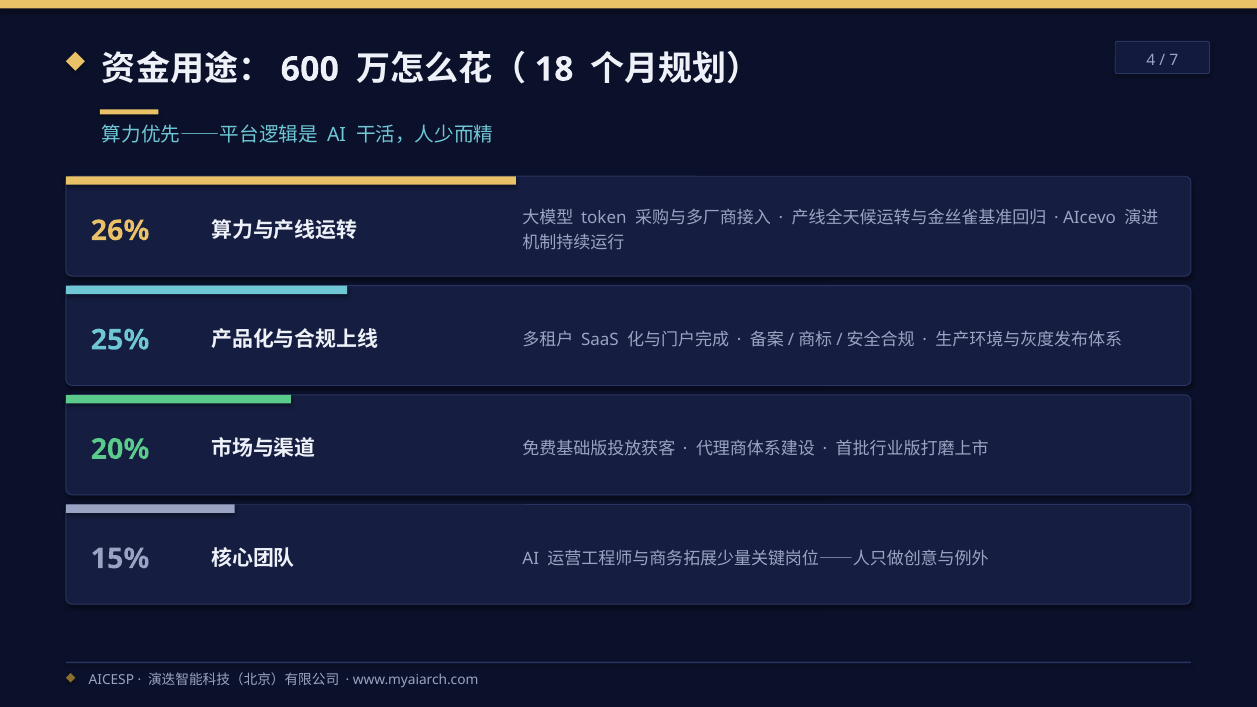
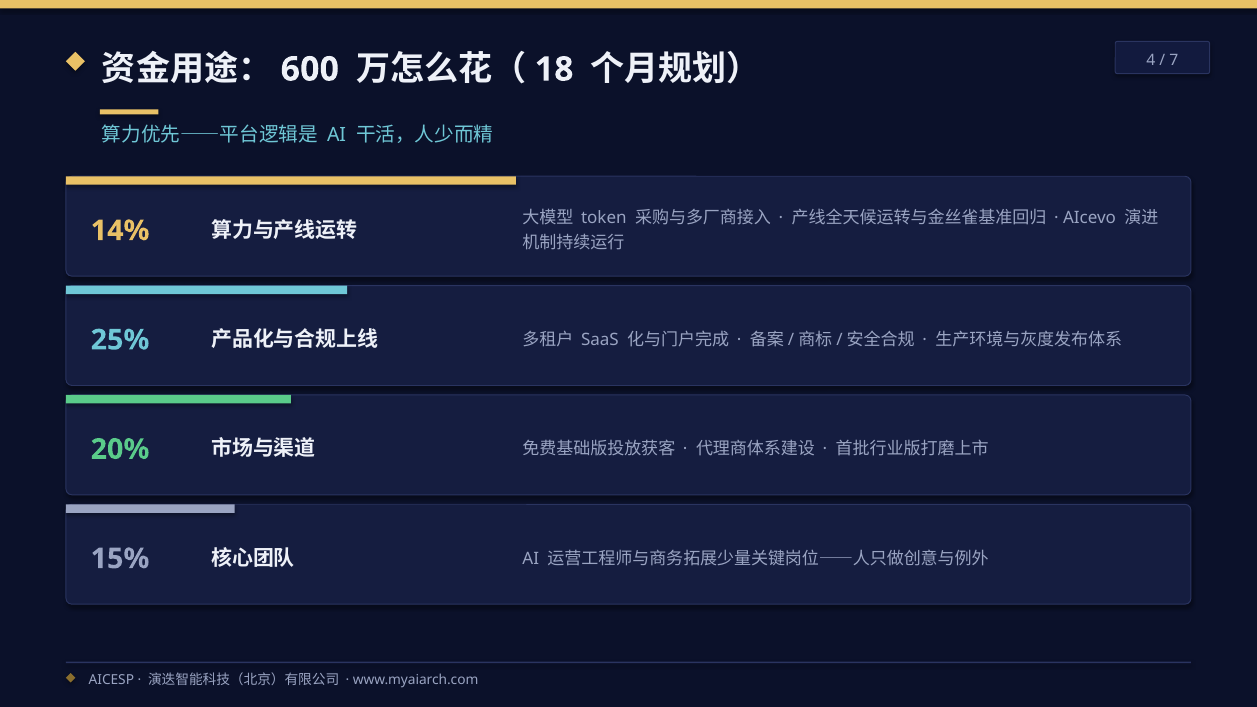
26%: 26% -> 14% (120, 231)
